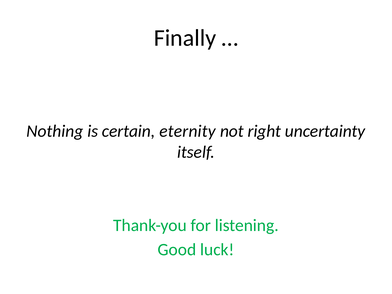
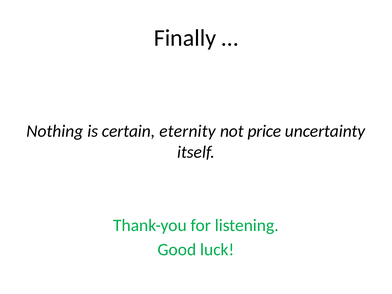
right: right -> price (264, 131)
